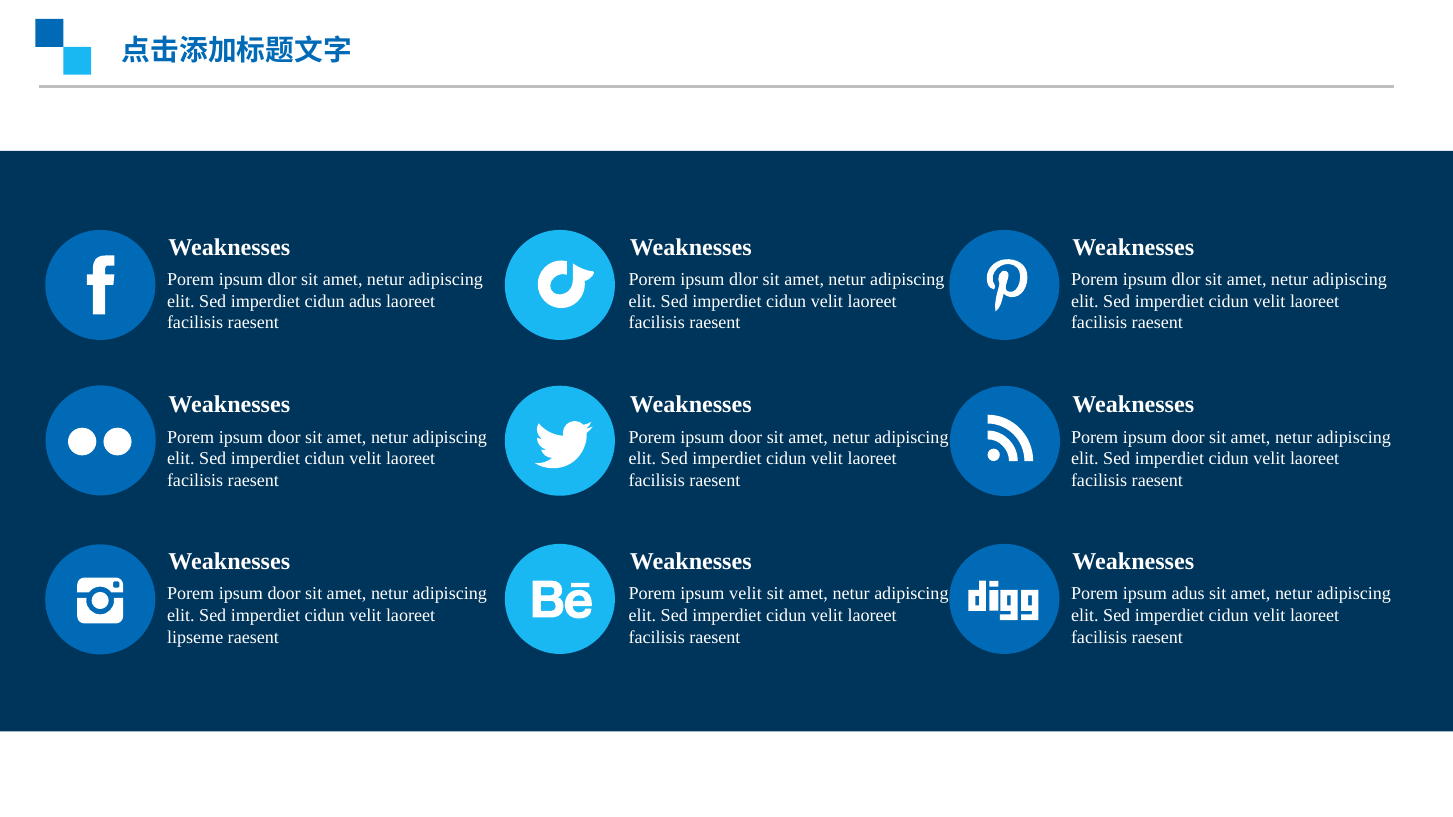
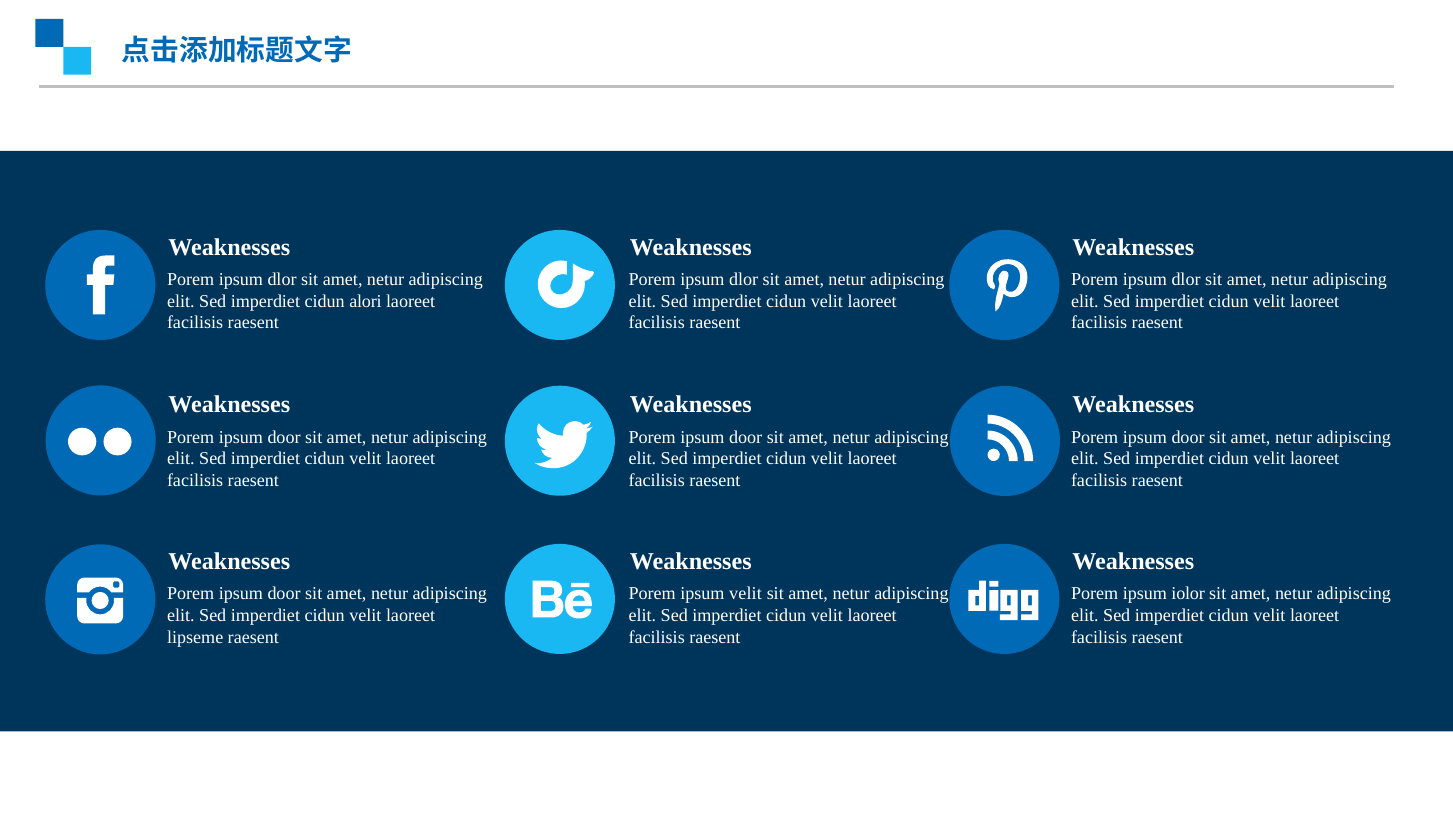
cidun adus: adus -> alori (365, 301)
ipsum adus: adus -> iolor (1188, 594)
